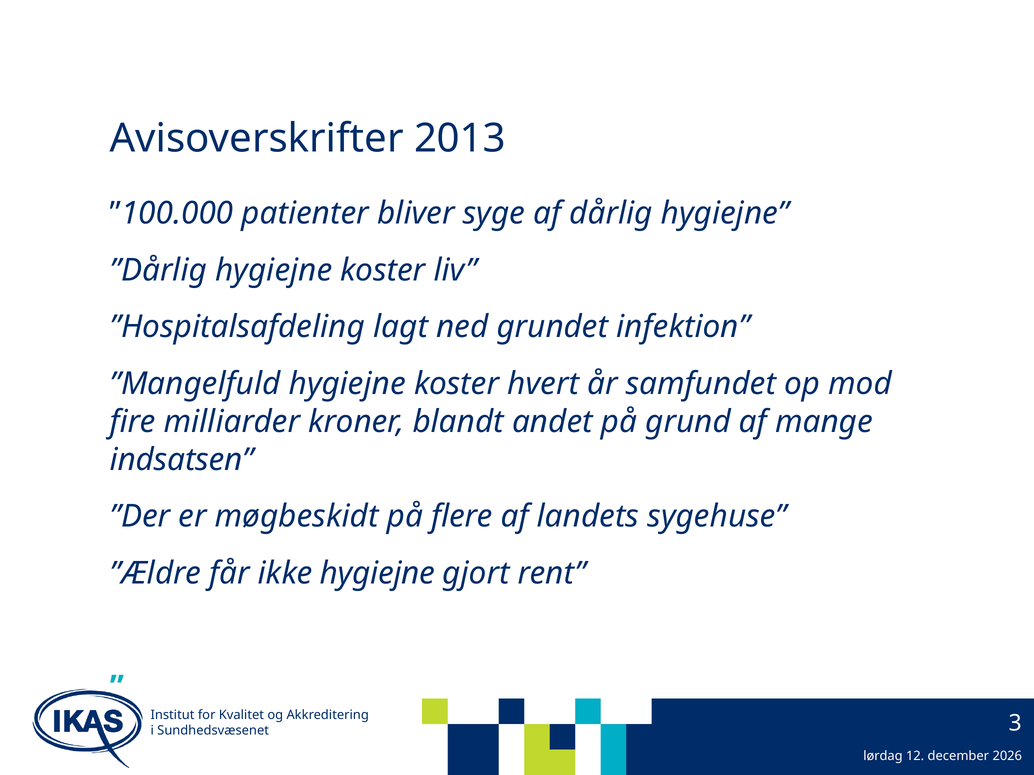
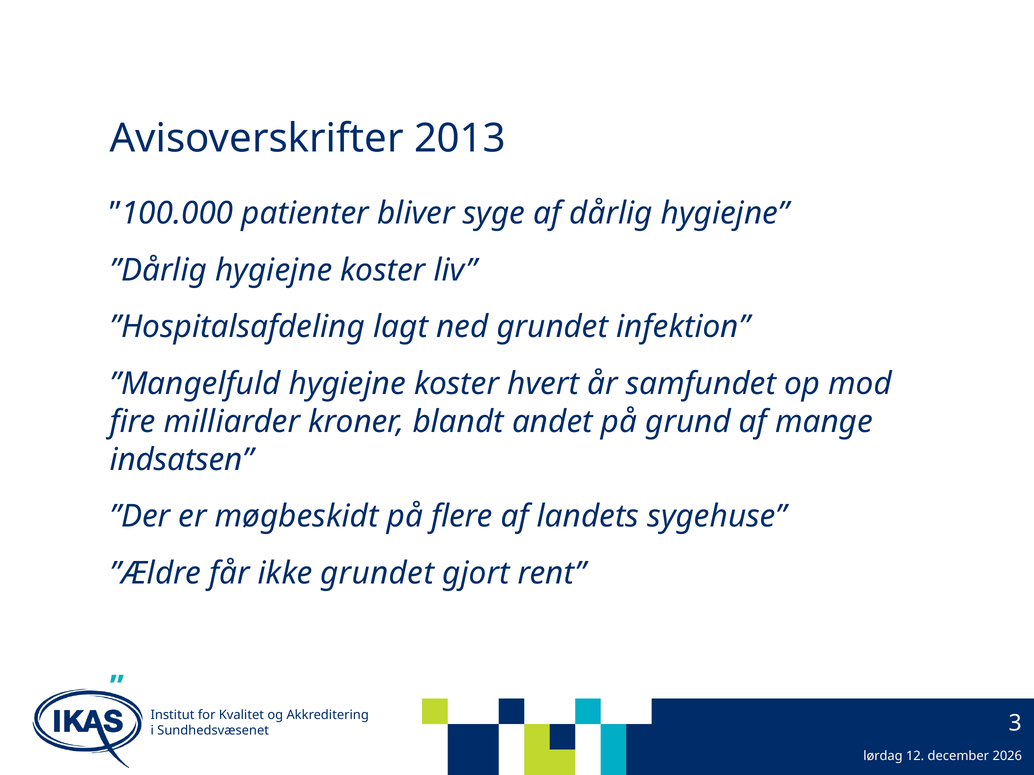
ikke hygiejne: hygiejne -> grundet (377, 574)
